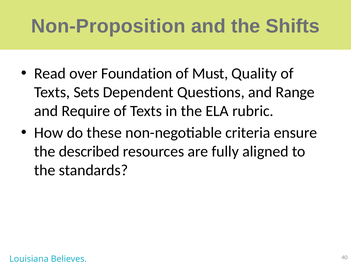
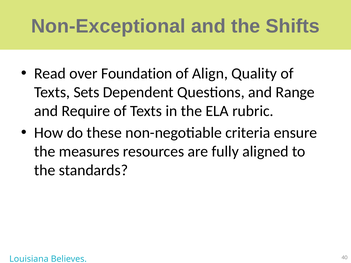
Non-Proposition: Non-Proposition -> Non-Exceptional (108, 26)
Must: Must -> Align (210, 74)
described: described -> measures (89, 152)
